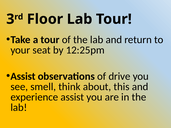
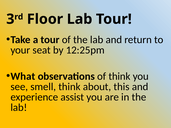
Assist: Assist -> What (23, 76)
of drive: drive -> think (119, 76)
